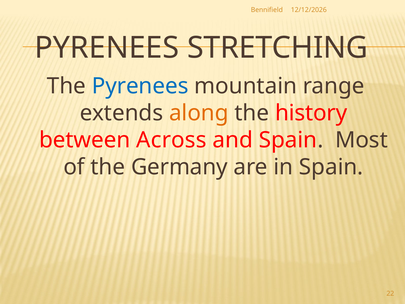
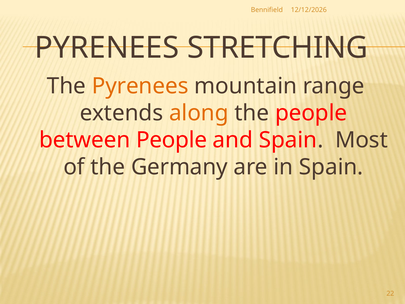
Pyrenees colour: blue -> orange (140, 86)
the history: history -> people (311, 113)
between Across: Across -> People (172, 140)
